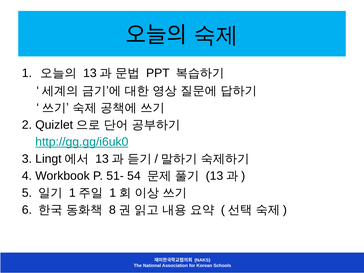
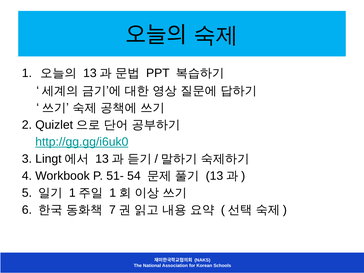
8: 8 -> 7 (112, 210)
